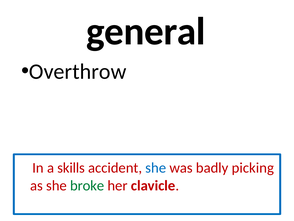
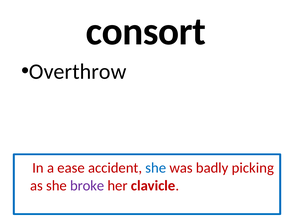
general: general -> consort (146, 31)
skills: skills -> ease (71, 168)
broke colour: green -> purple (87, 185)
